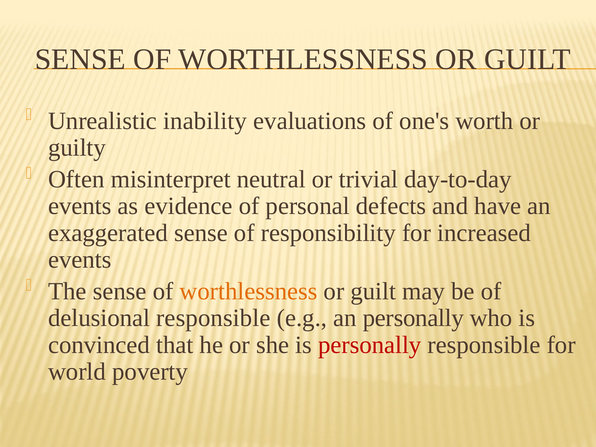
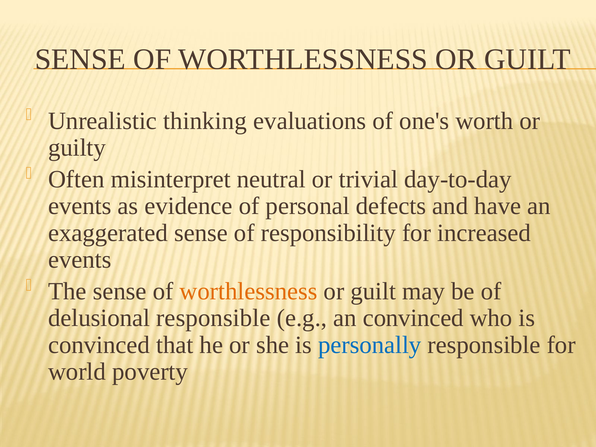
inability: inability -> thinking (205, 121)
an personally: personally -> convinced (413, 318)
personally colour: red -> blue (370, 345)
